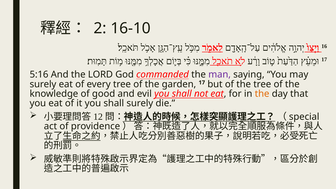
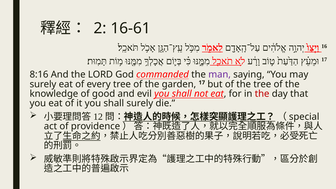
16-10: 16-10 -> 16-61 (131, 28)
5:16: 5:16 -> 8:16 (39, 75)
the colour: orange -> red (262, 94)
